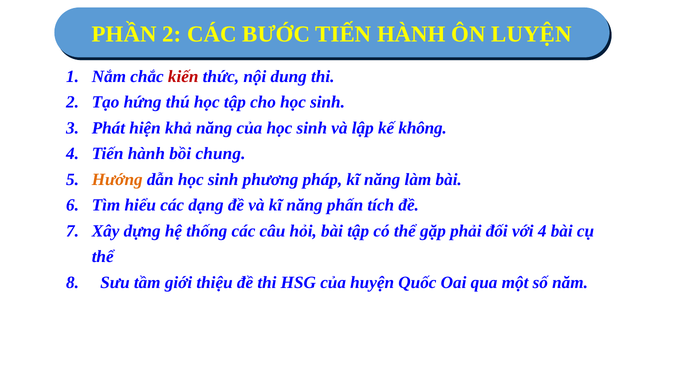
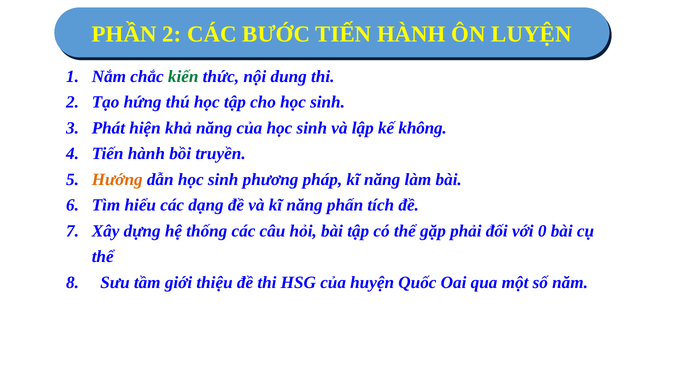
kiến colour: red -> green (183, 76)
chung: chung -> truyền (221, 154)
với 4: 4 -> 0 (542, 231)
